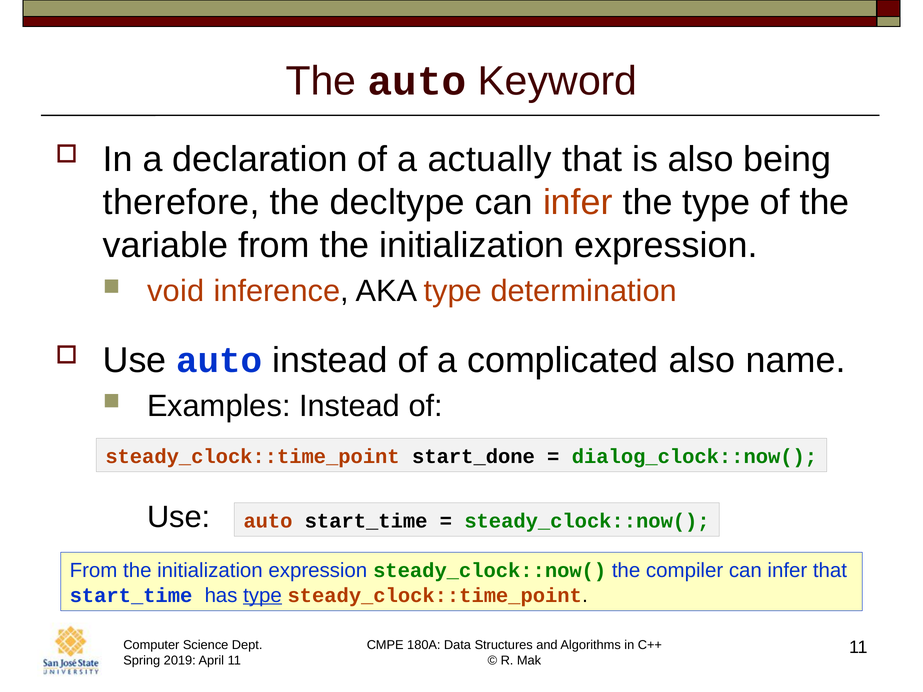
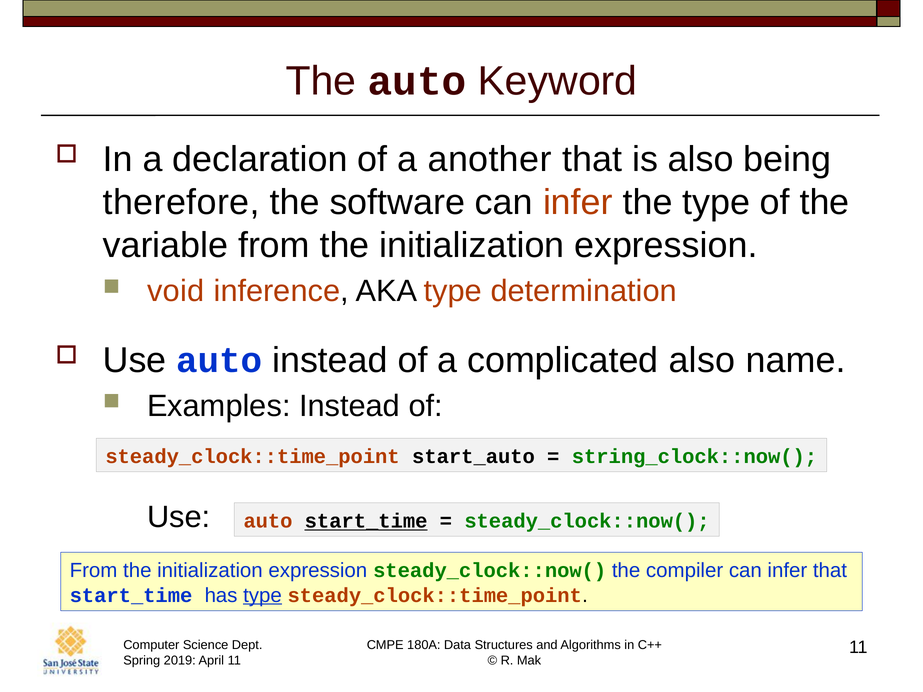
actually: actually -> another (490, 159)
decltype: decltype -> software (397, 203)
start_done: start_done -> start_auto (474, 457)
dialog_clock::now(: dialog_clock::now( -> string_clock::now( (694, 457)
start_time underline: none -> present (366, 521)
